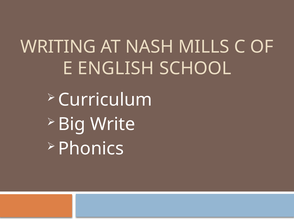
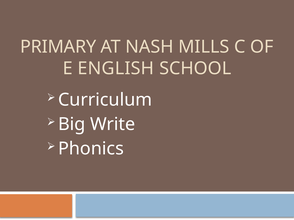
WRITING: WRITING -> PRIMARY (58, 47)
